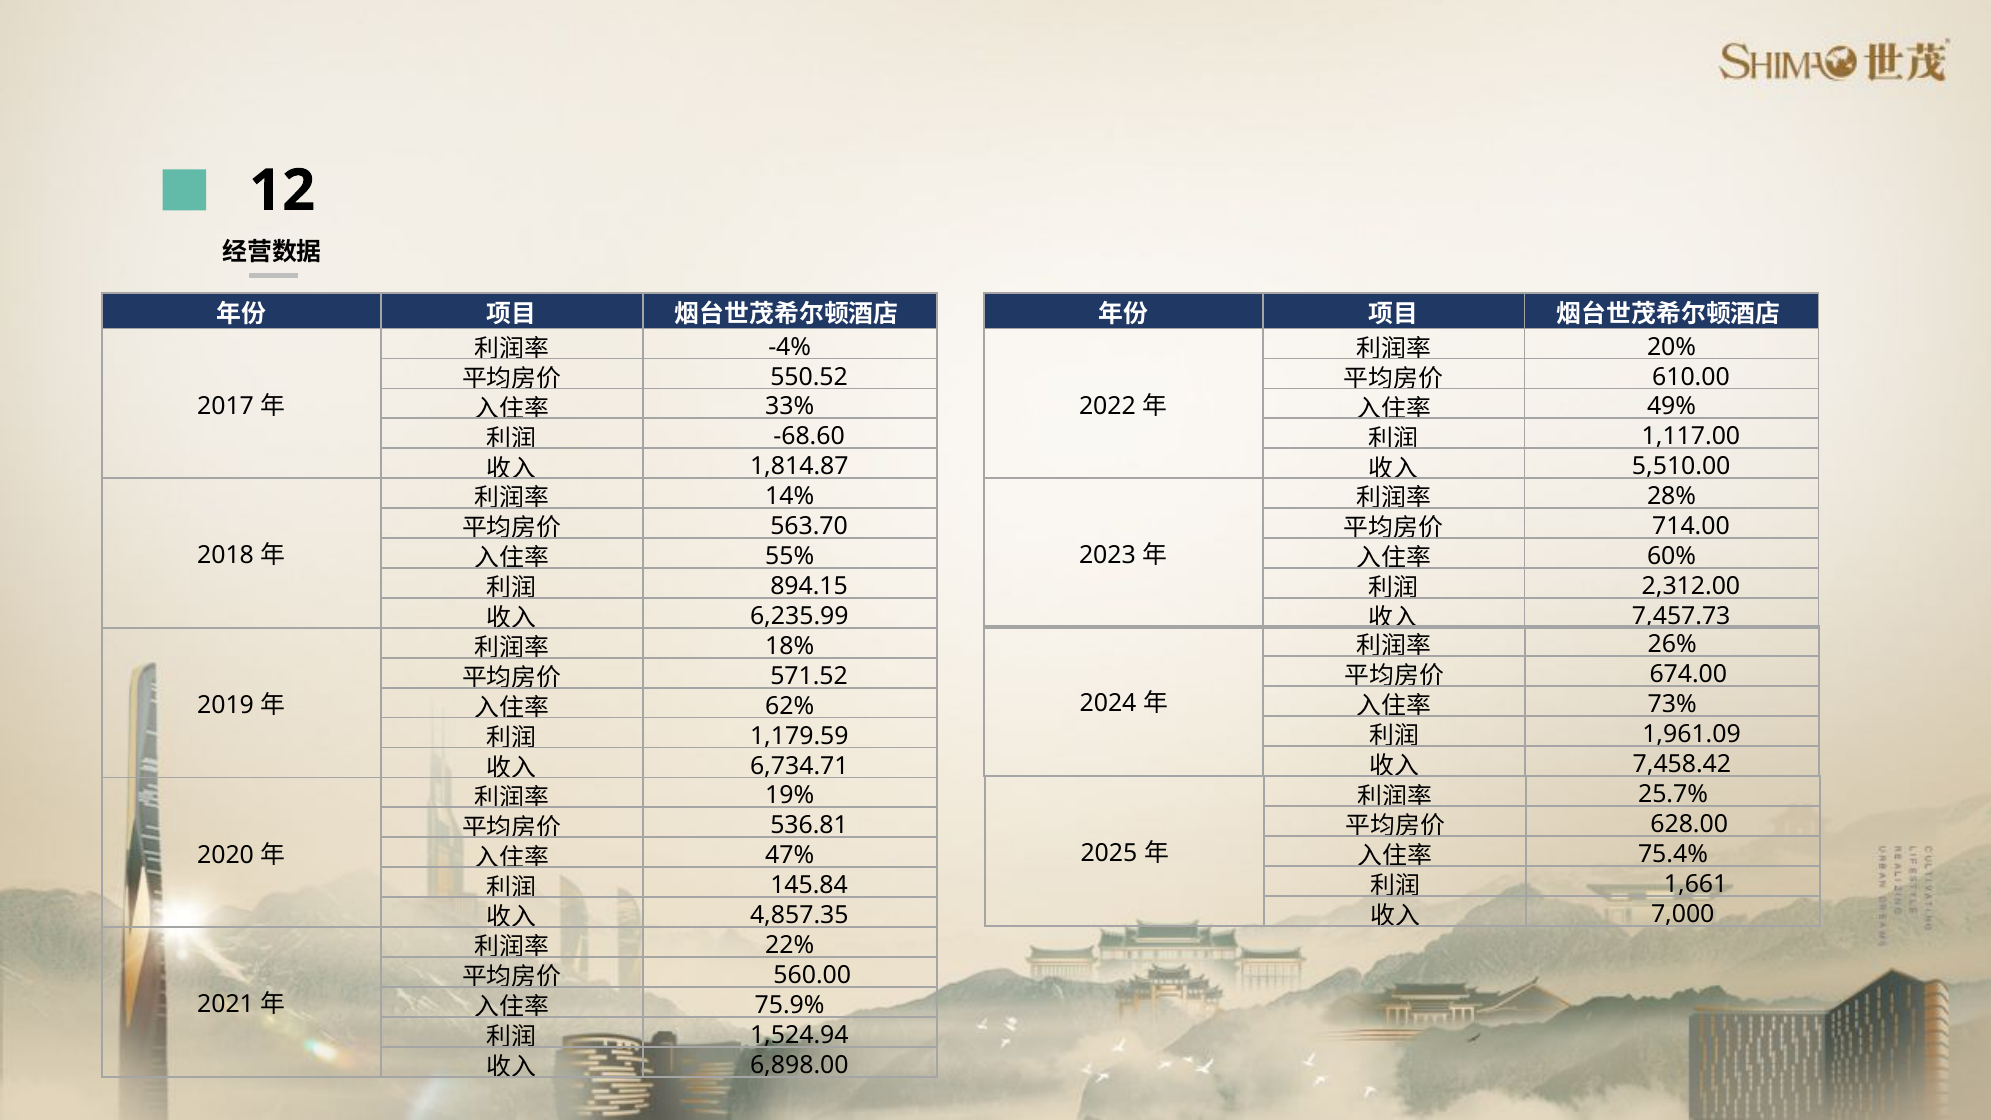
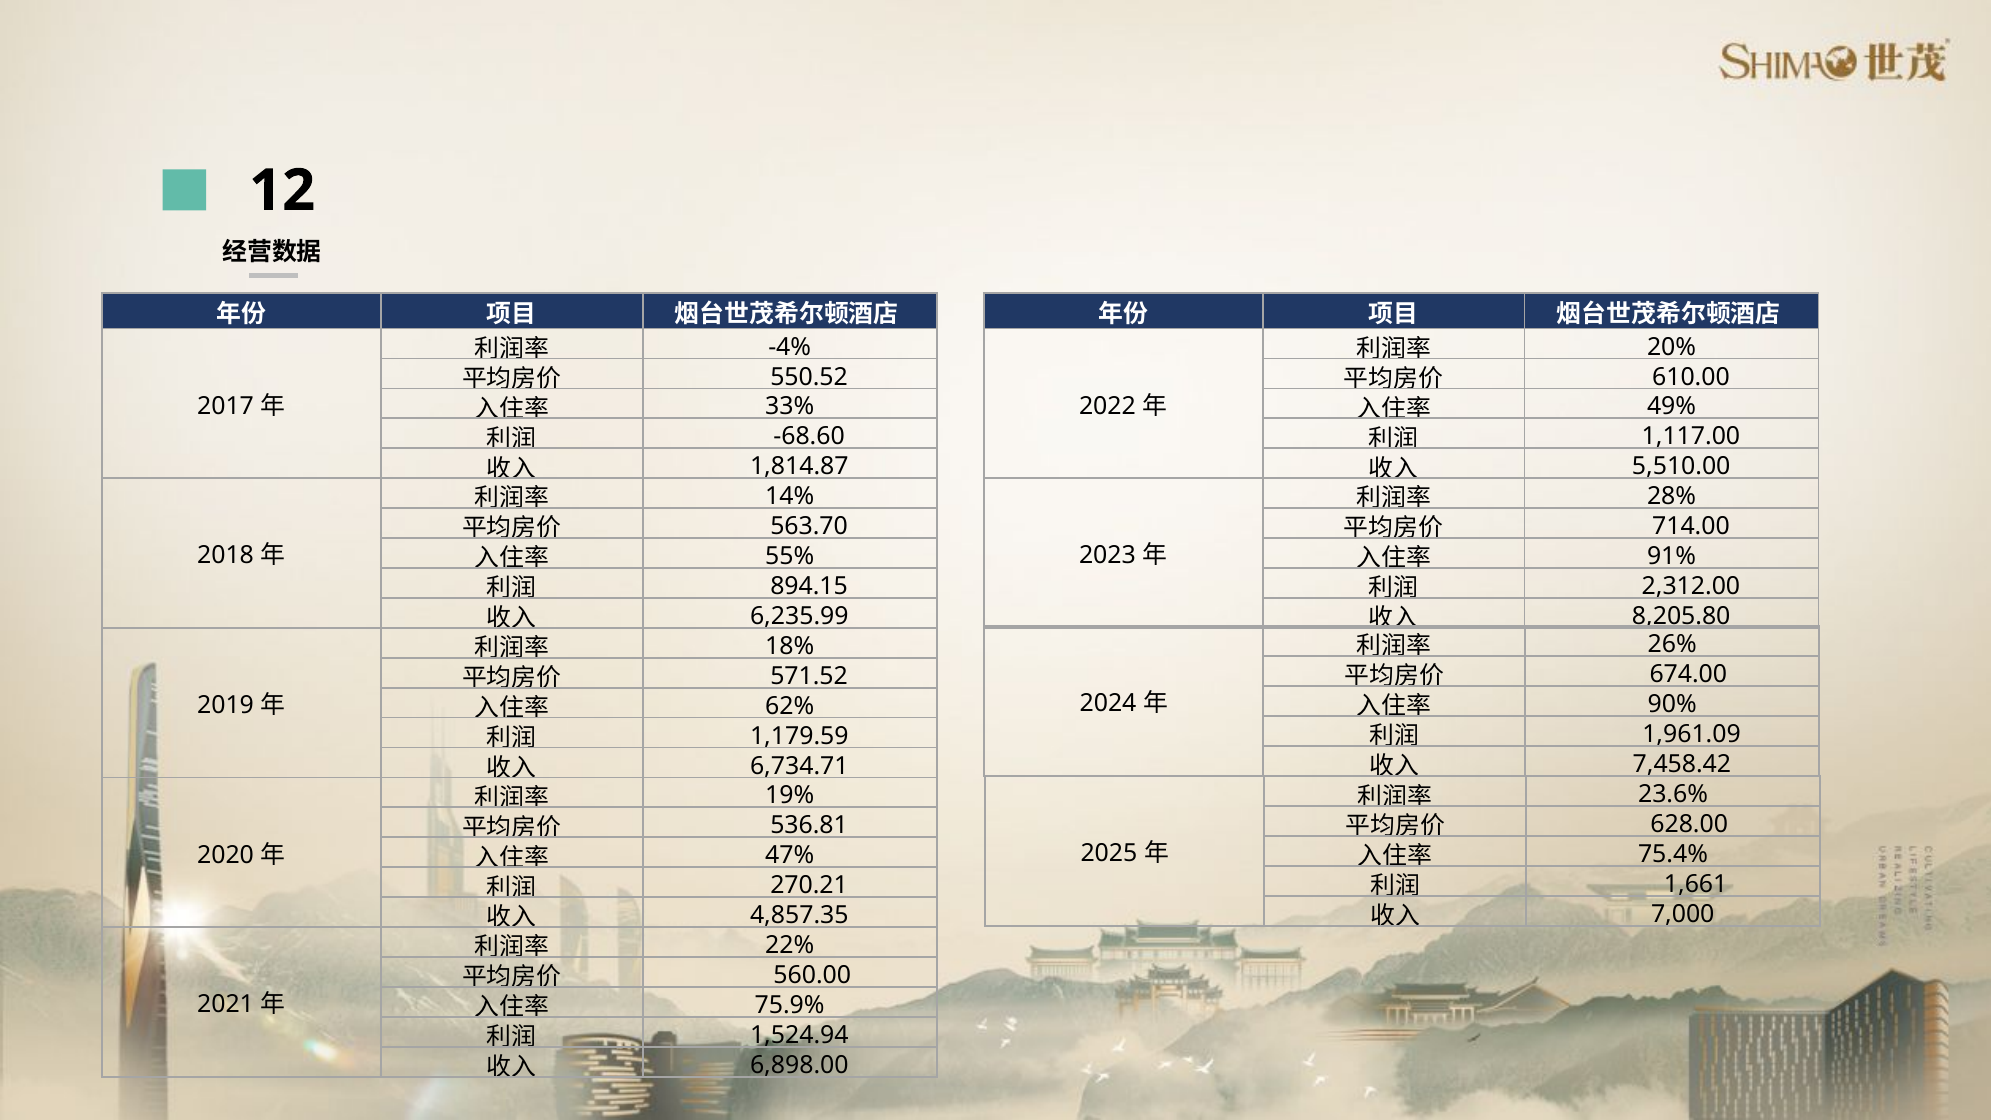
60%: 60% -> 91% (1672, 556)
7,457.73: 7,457.73 -> 8,205.80 (1681, 616)
73%: 73% -> 90% (1672, 704)
25.7%: 25.7% -> 23.6% (1673, 795)
145.84: 145.84 -> 270.21 (809, 886)
